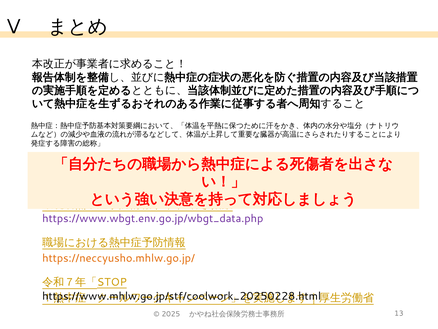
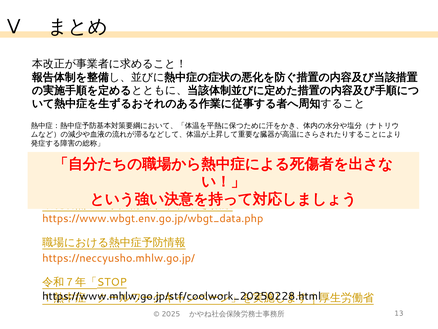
https://www.wbgt.env.go.jp/wbgt_data.php colour: purple -> orange (153, 218)
